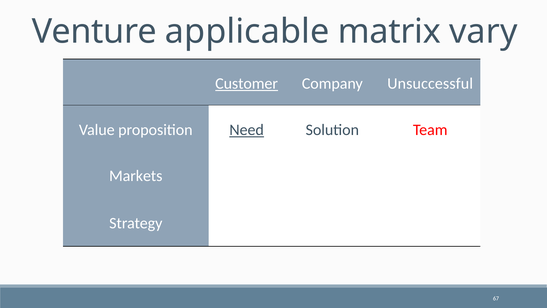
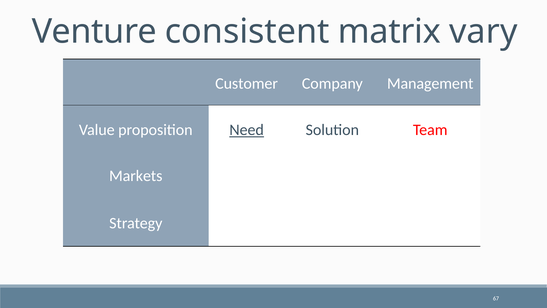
applicable: applicable -> consistent (247, 31)
Customer underline: present -> none (247, 84)
Unsuccessful: Unsuccessful -> Management (430, 84)
